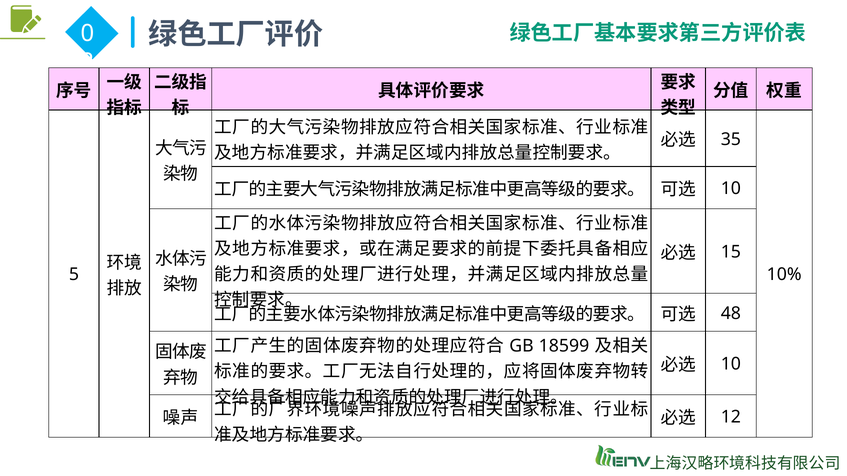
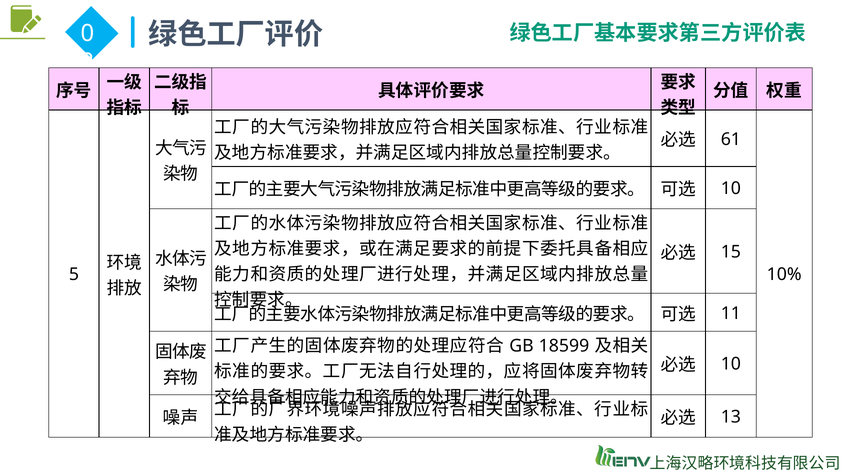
35: 35 -> 61 (731, 139)
48: 48 -> 11 (731, 314)
12: 12 -> 13 (731, 417)
